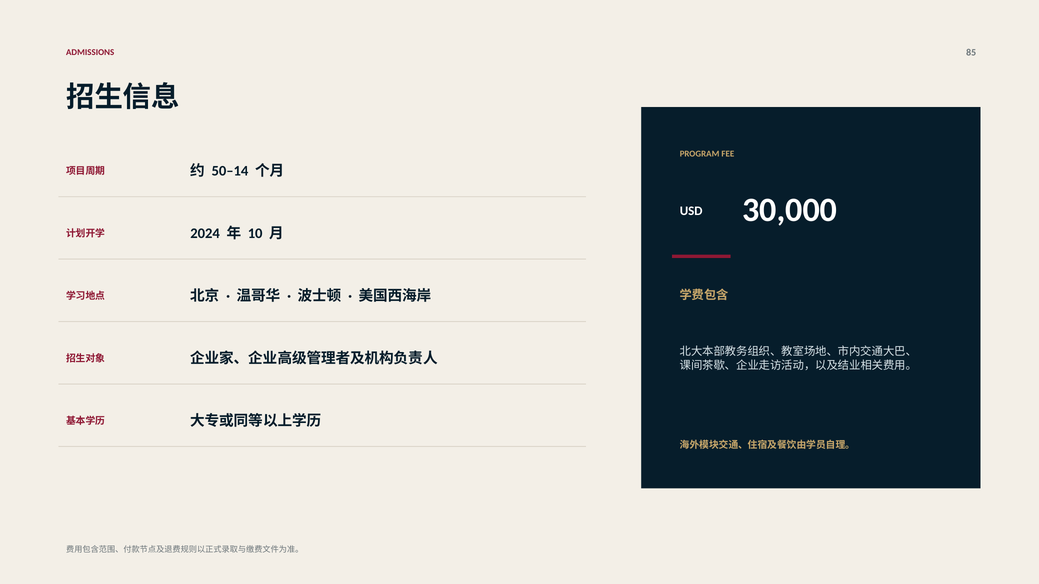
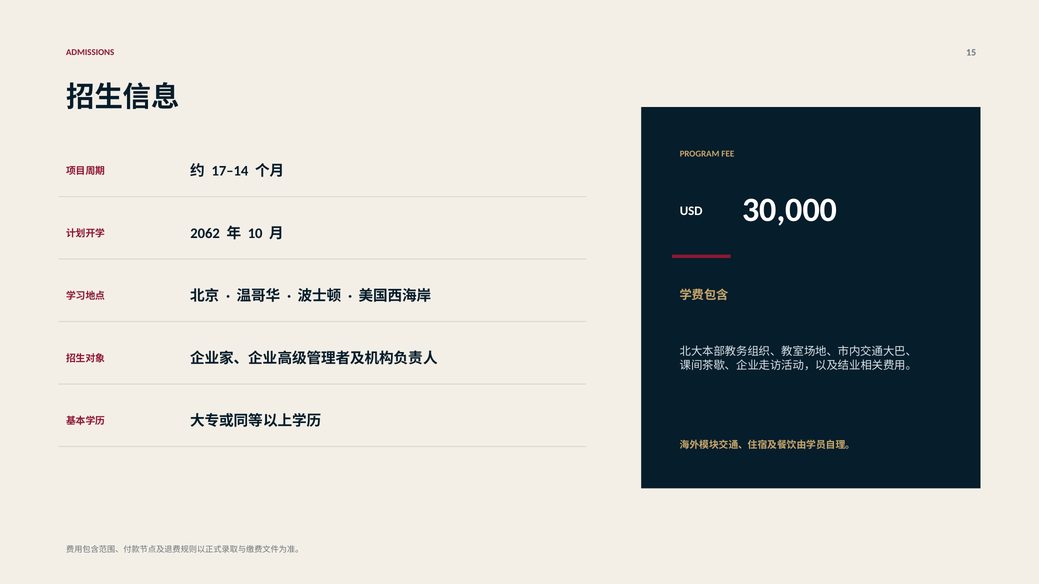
85: 85 -> 15 (971, 53)
50–14: 50–14 -> 17–14 (230, 171)
2024: 2024 -> 2062 (205, 234)
